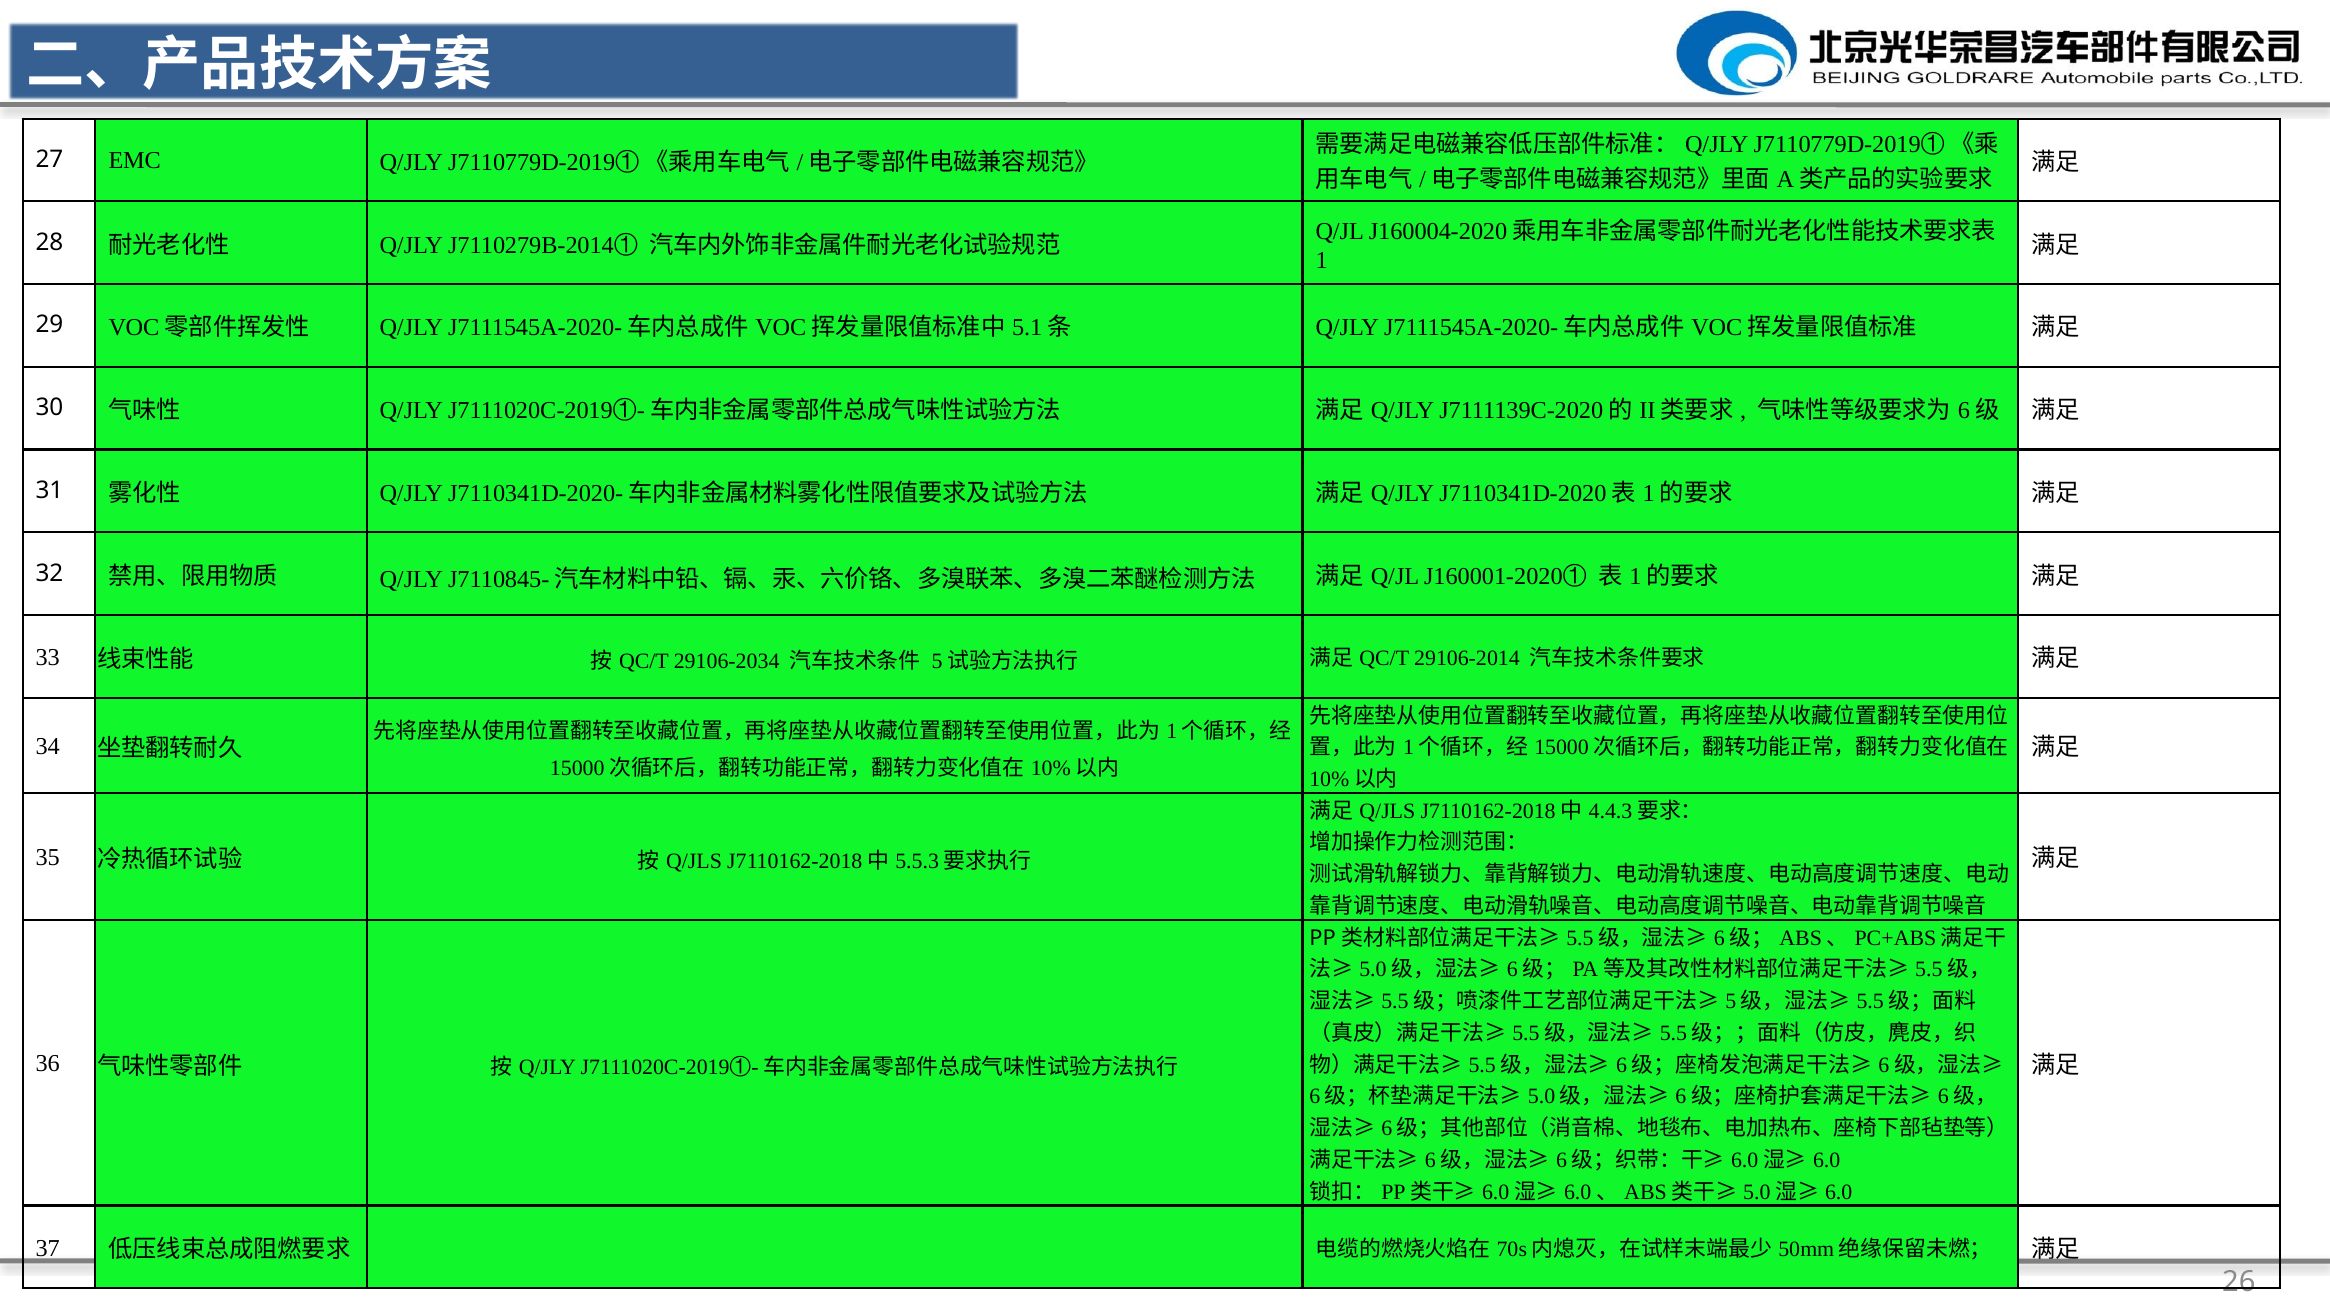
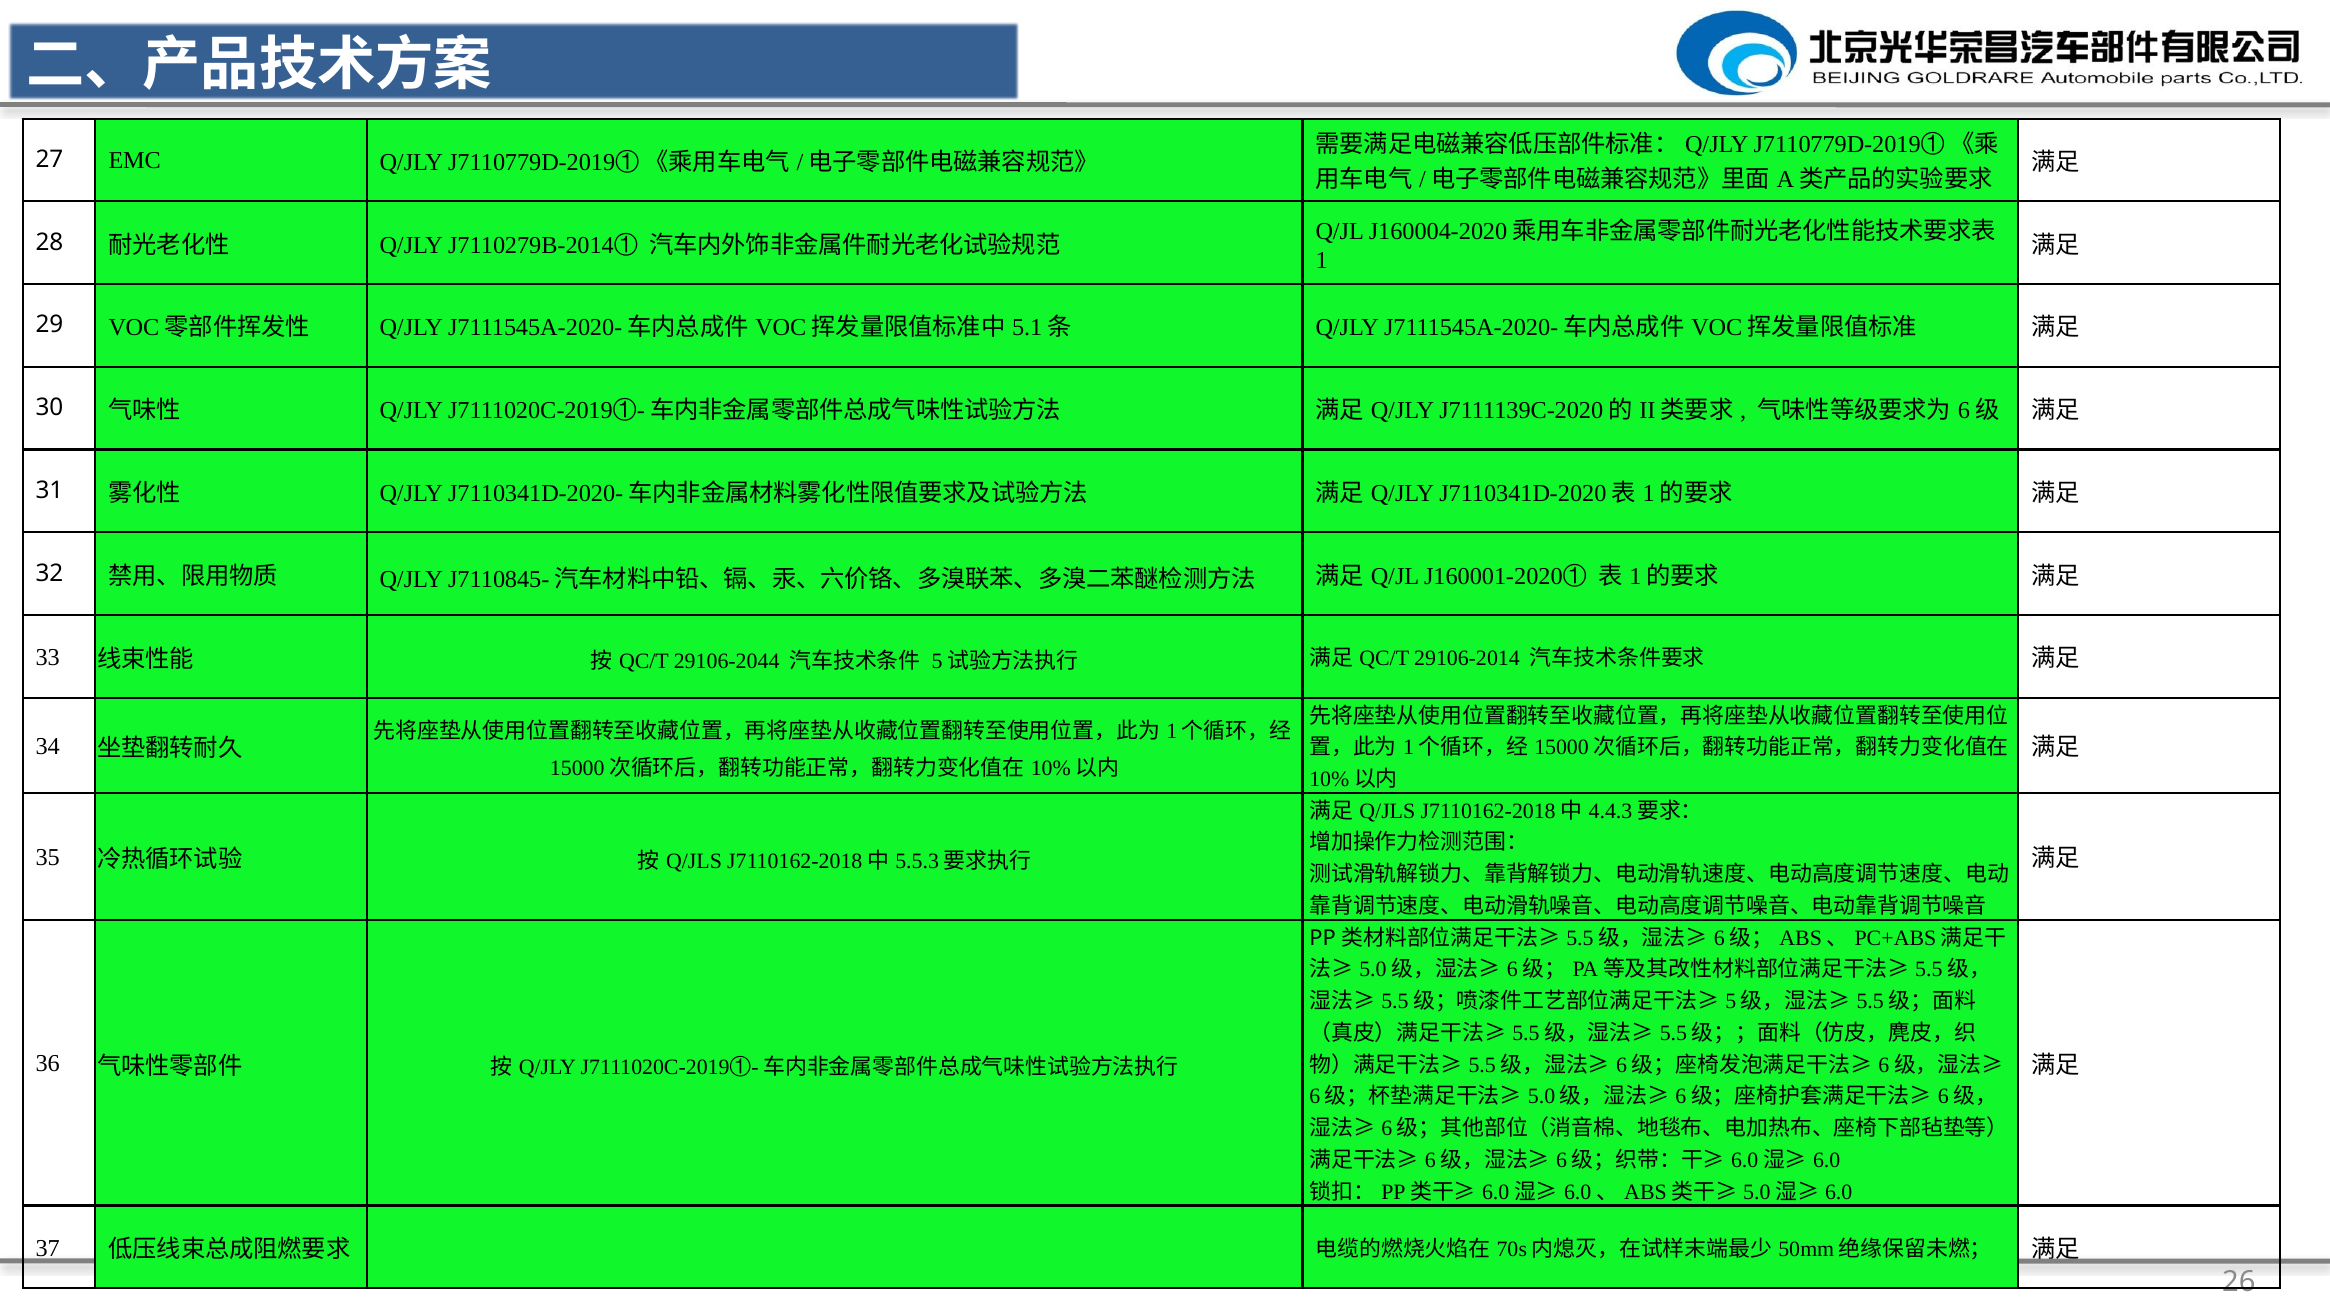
29106-2034: 29106-2034 -> 29106-2044 (727, 661)
